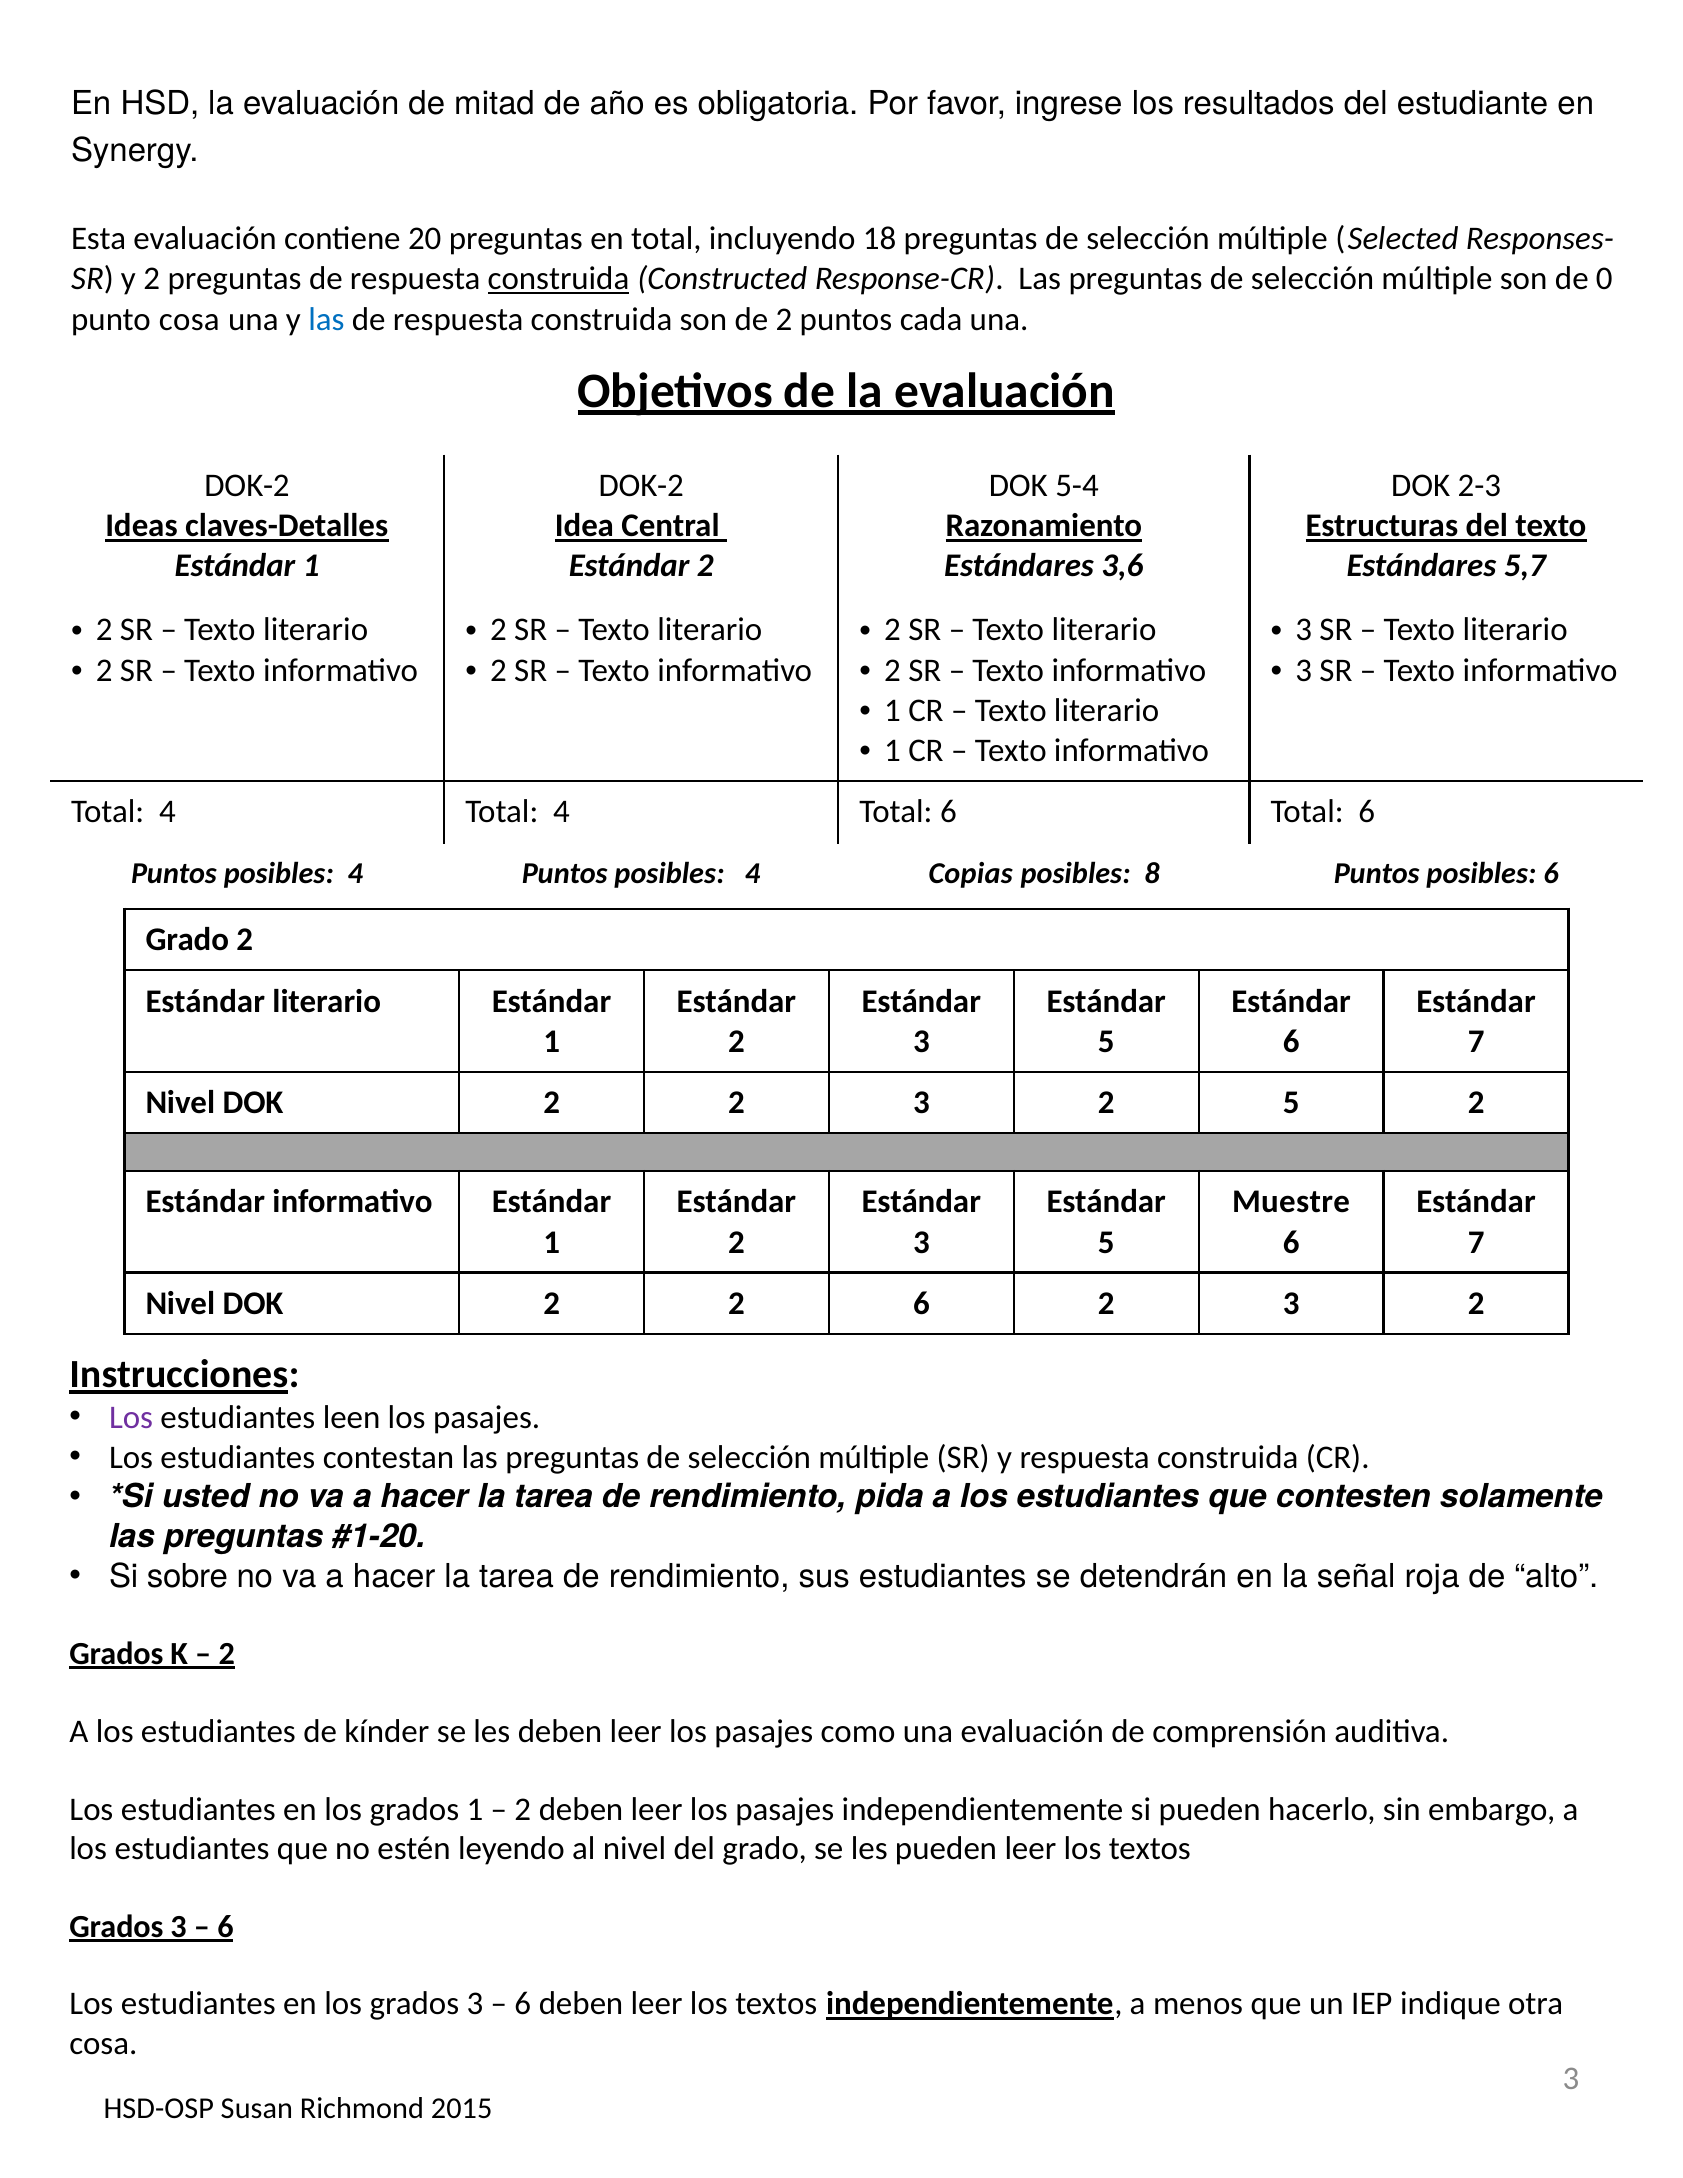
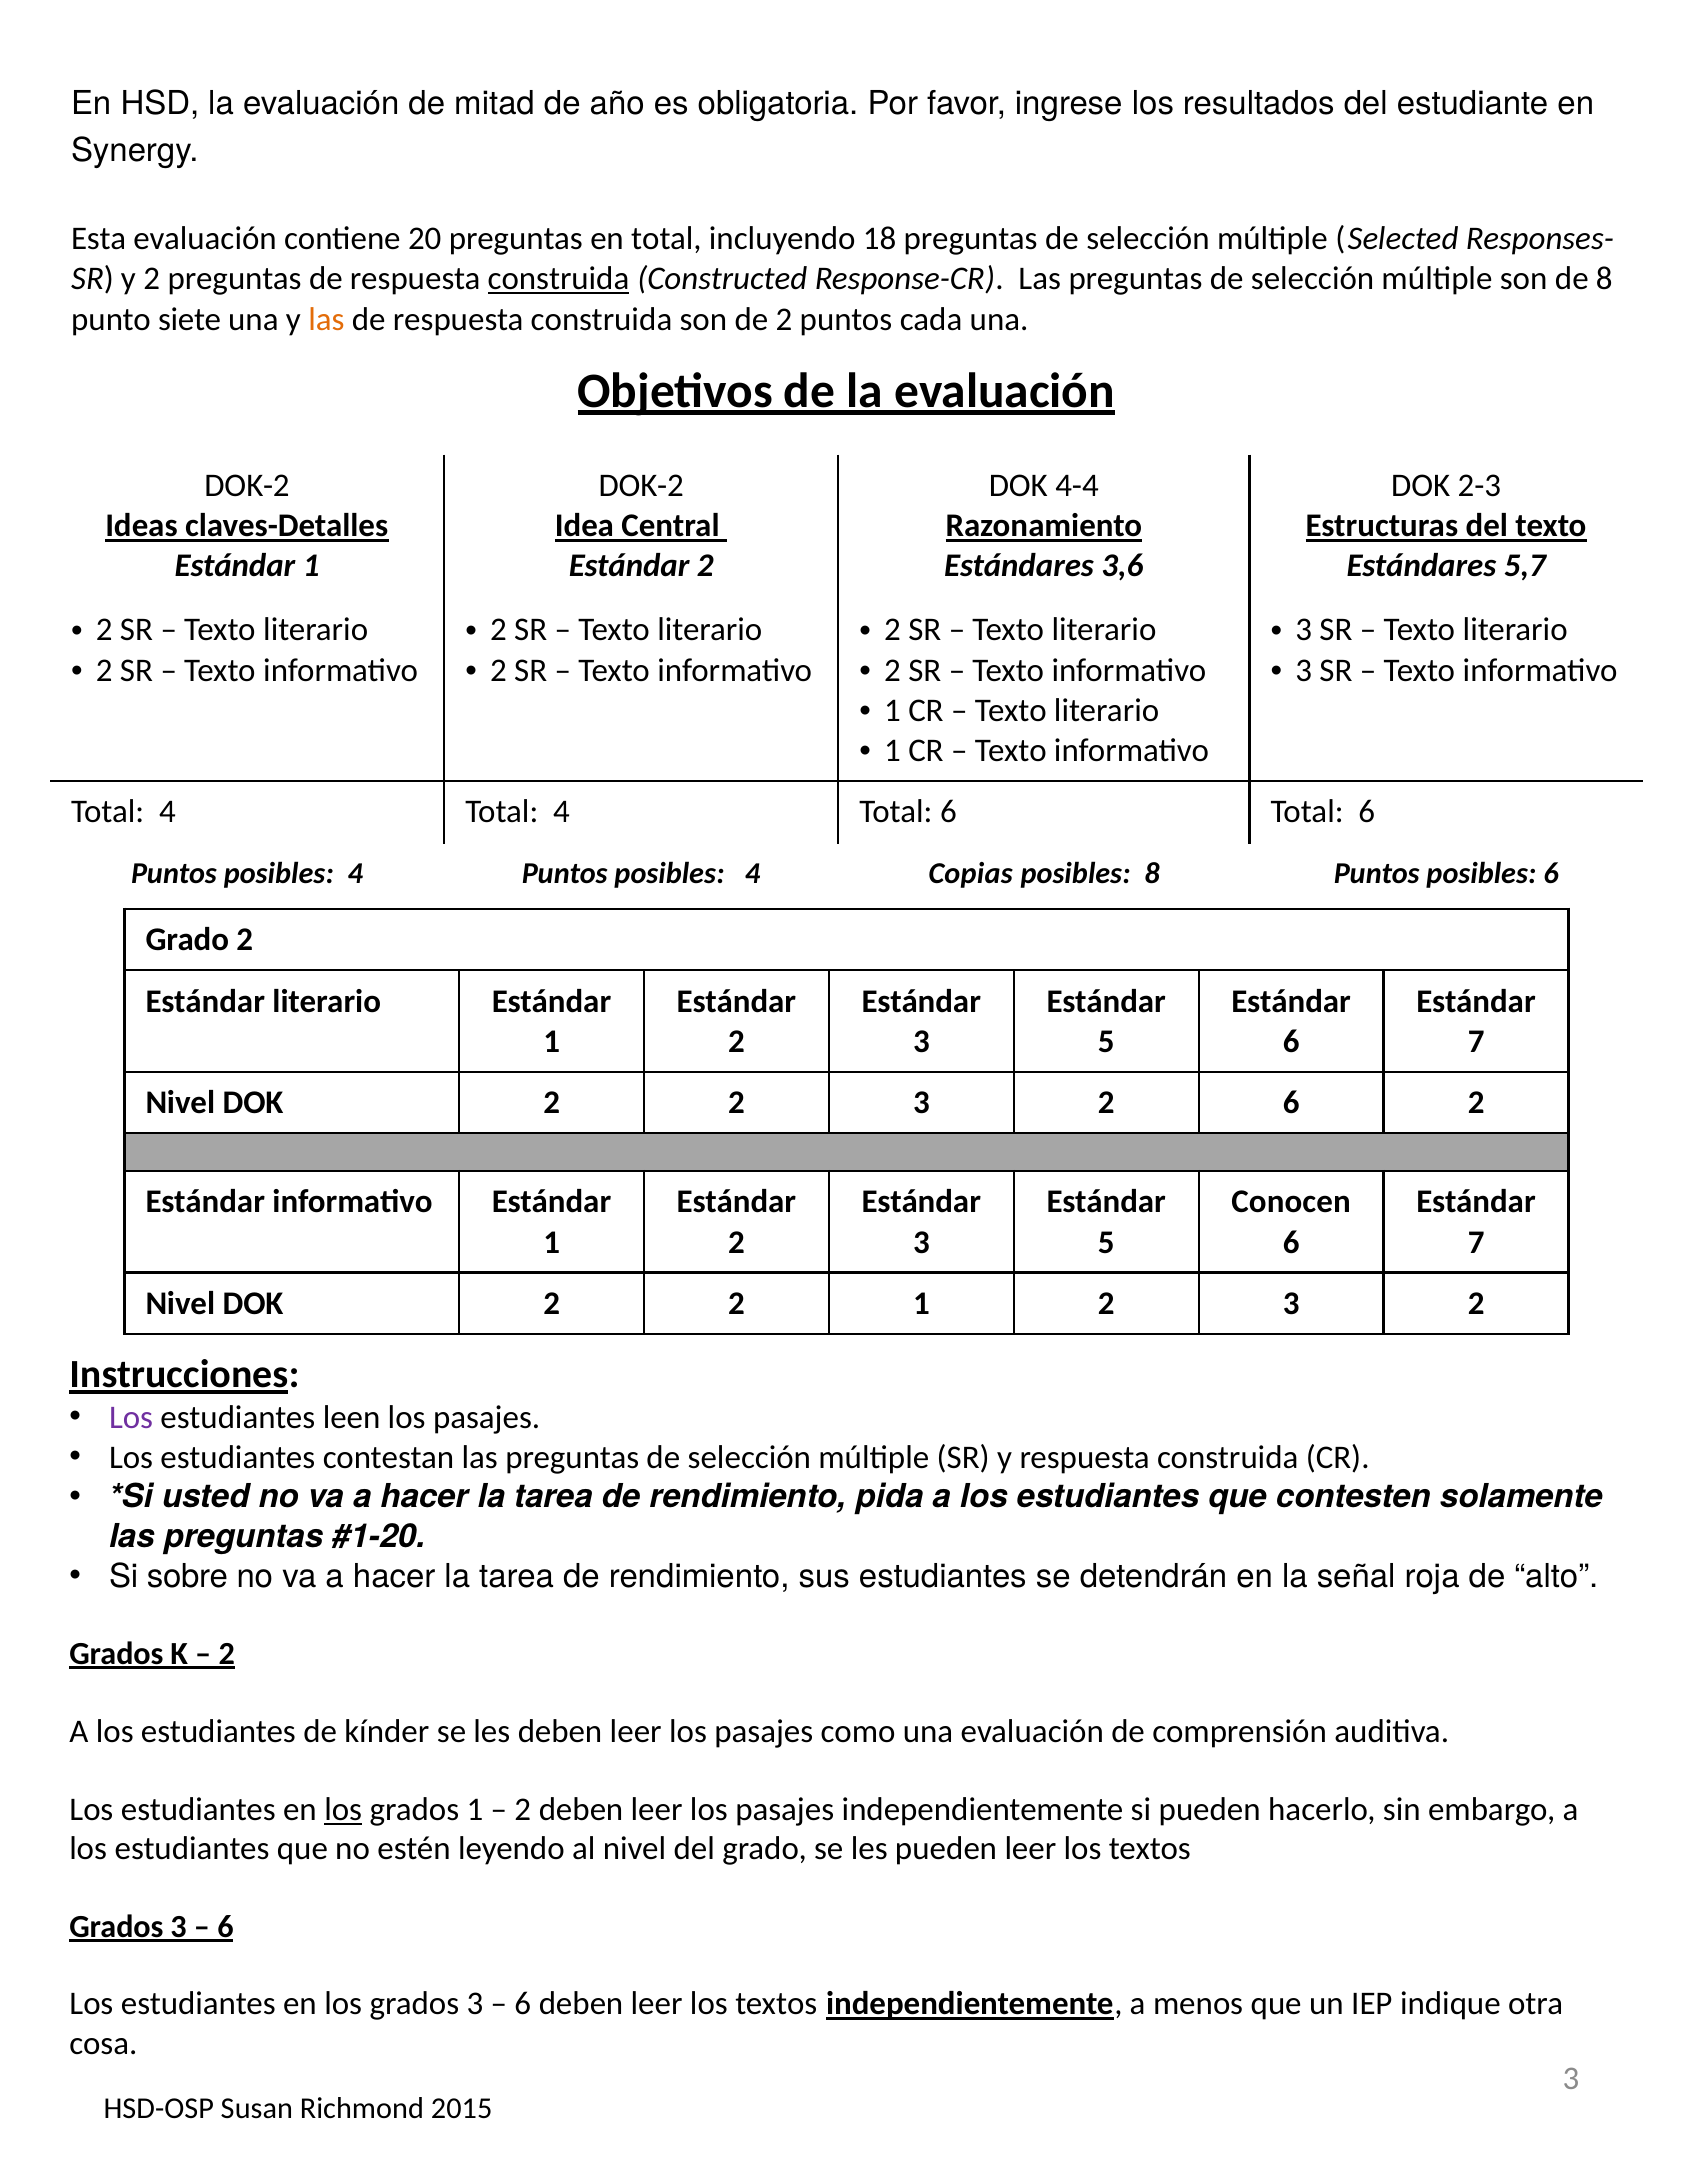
de 0: 0 -> 8 (1604, 279)
punto cosa: cosa -> siete (190, 319)
las colour: blue -> orange (326, 319)
5-4: 5-4 -> 4-4 (1077, 486)
2 5: 5 -> 6 (1291, 1103)
Muestre: Muestre -> Conocen (1291, 1202)
2 6: 6 -> 1 (921, 1304)
los underline: none -> present (343, 1809)
